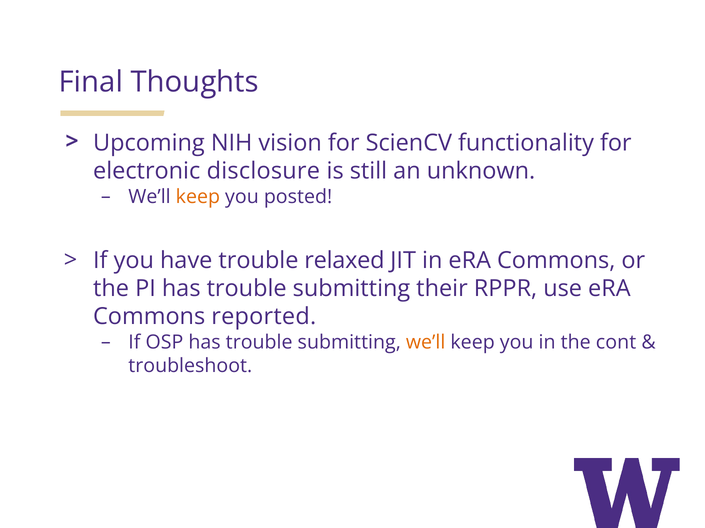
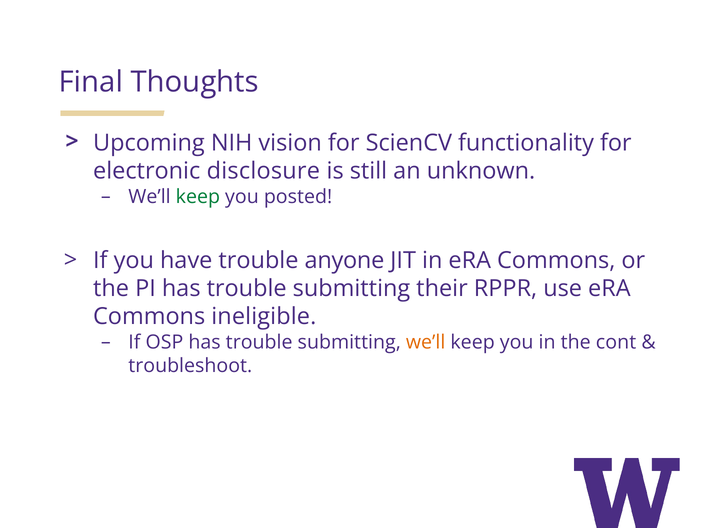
keep colour: orange -> green (198, 197)
relaxed: relaxed -> anyone (344, 261)
reported: reported -> ineligible (264, 317)
